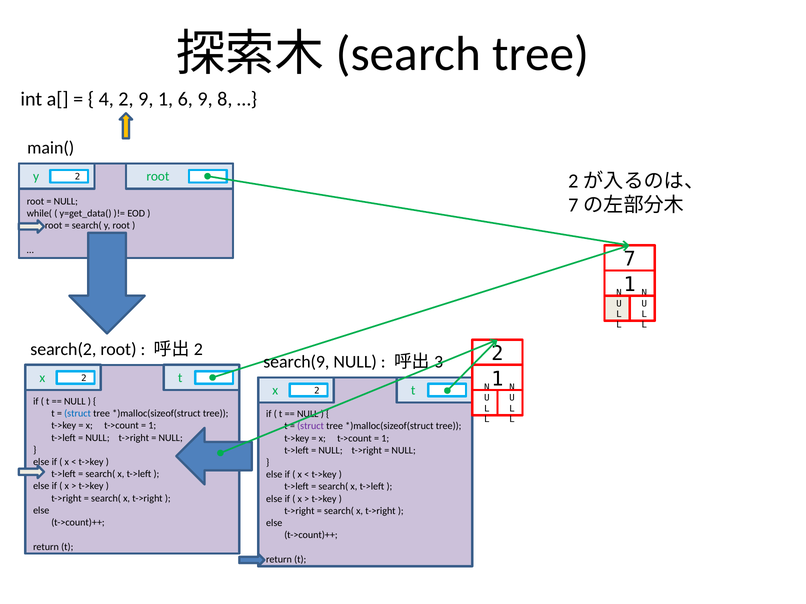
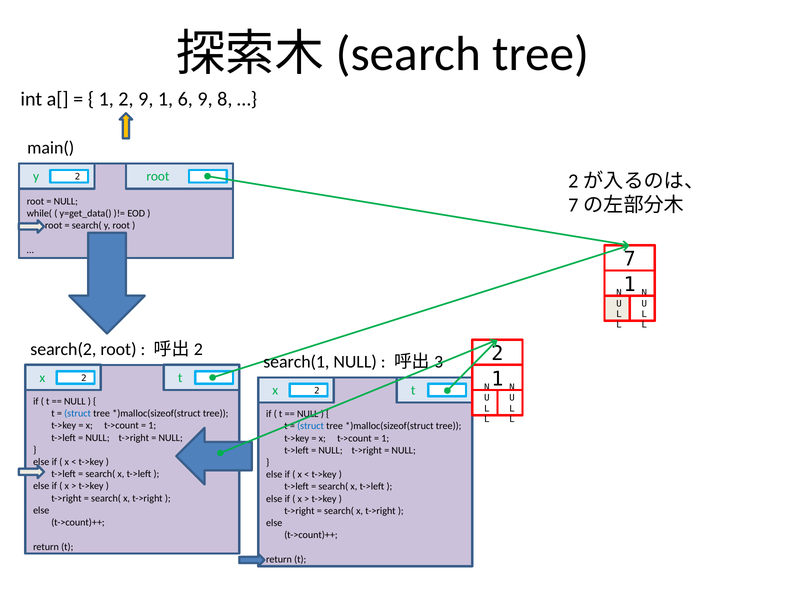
4: 4 -> 1 (106, 99)
search(9: search(9 -> search(1 (296, 362)
struct colour: purple -> blue (311, 426)
